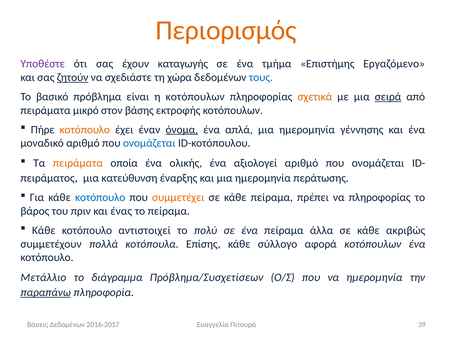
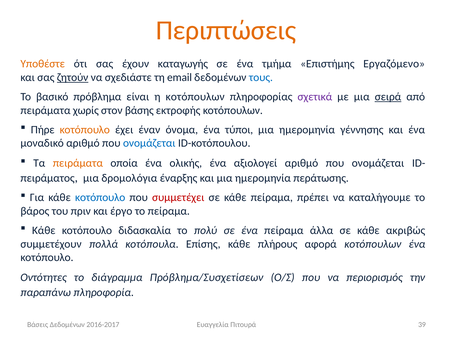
Περιορισμός: Περιορισμός -> Περιπτώσεις (226, 30)
Υποθέστε colour: purple -> orange (43, 64)
χώρα: χώρα -> email (180, 77)
σχετικά colour: orange -> purple (315, 97)
μικρό: μικρό -> χωρίς (86, 110)
όνομα underline: present -> none (182, 130)
απλά: απλά -> τύποι (239, 130)
κατεύθυνση: κατεύθυνση -> δρομολόγια (129, 178)
συμμετέχει colour: orange -> red (178, 197)
να πληροφορίας: πληροφορίας -> καταλήγουμε (380, 197)
ένας: ένας -> έργο (121, 211)
αντιστοιχεί: αντιστοιχεί -> διδασκαλία (145, 230)
σύλλογο: σύλλογο -> πλήρους (278, 244)
Μετάλλιο: Μετάλλιο -> Οντότητες (44, 277)
να ημερομηνία: ημερομηνία -> περιορισμός (374, 277)
παραπάνω underline: present -> none (46, 292)
